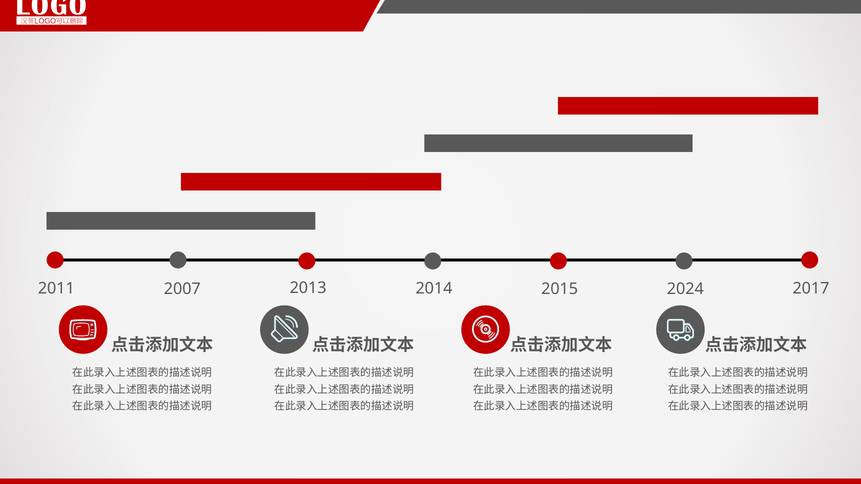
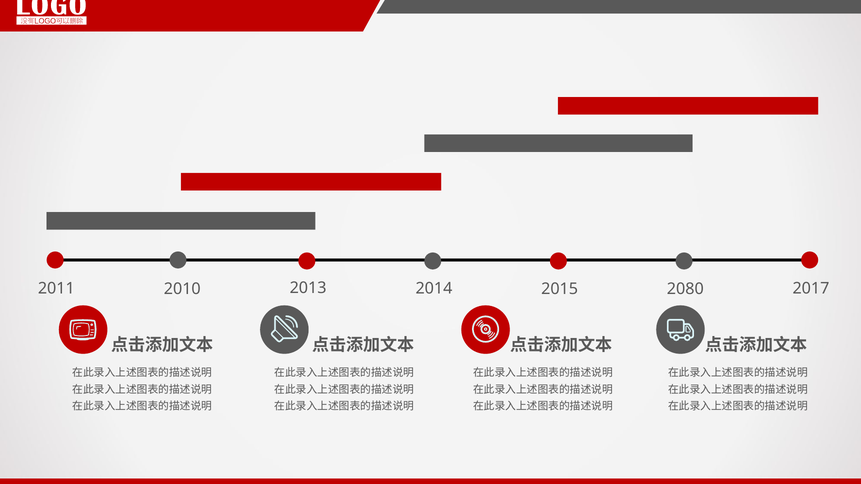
2007: 2007 -> 2010 (182, 289)
2024: 2024 -> 2080 (685, 289)
